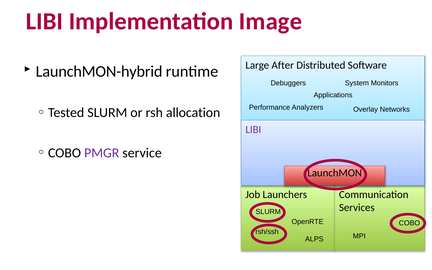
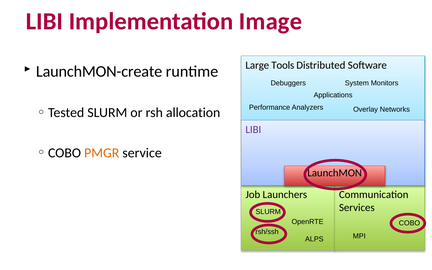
After: After -> Tools (283, 65)
LaunchMON-hybrid: LaunchMON-hybrid -> LaunchMON-create (99, 71)
PMGR colour: purple -> orange (102, 153)
